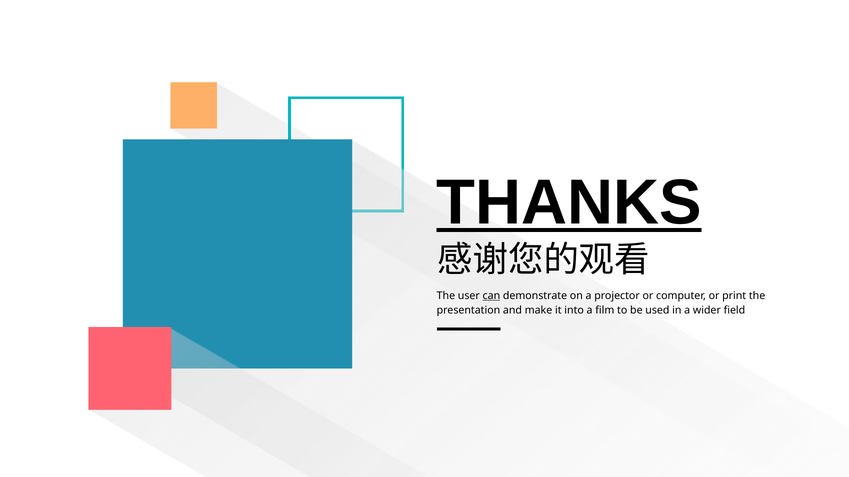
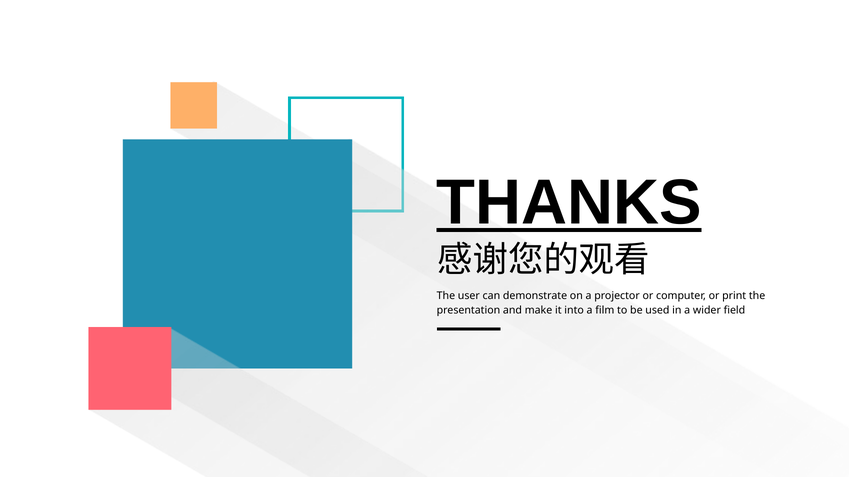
can underline: present -> none (491, 296)
